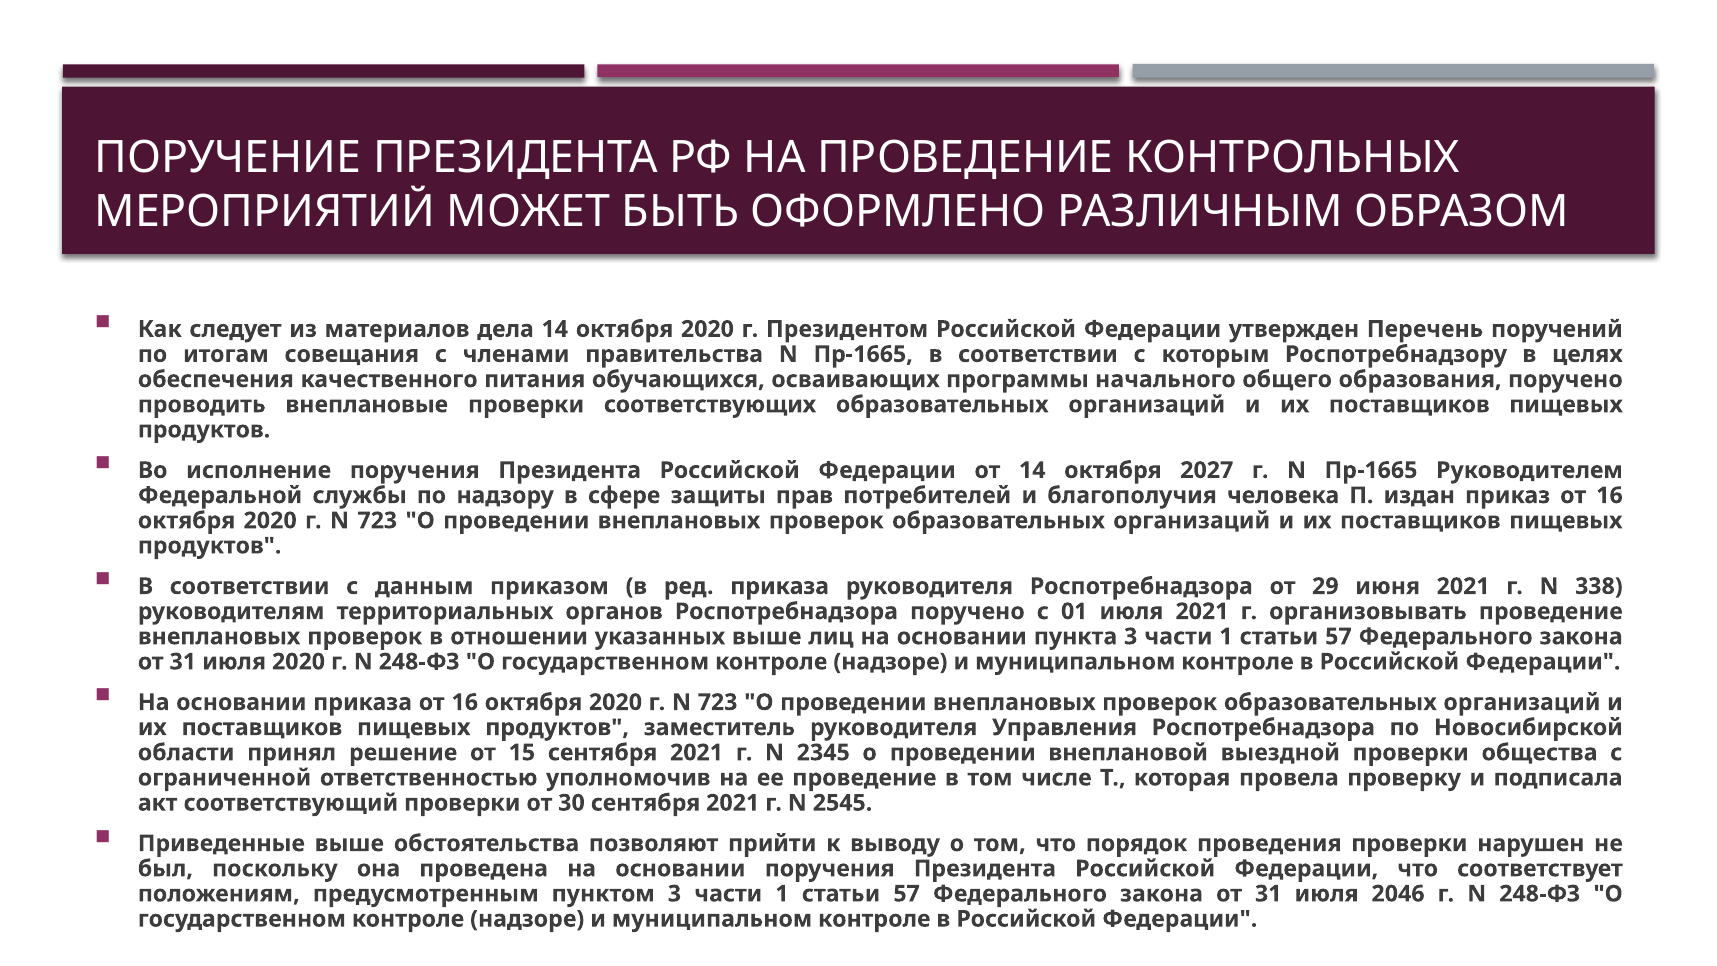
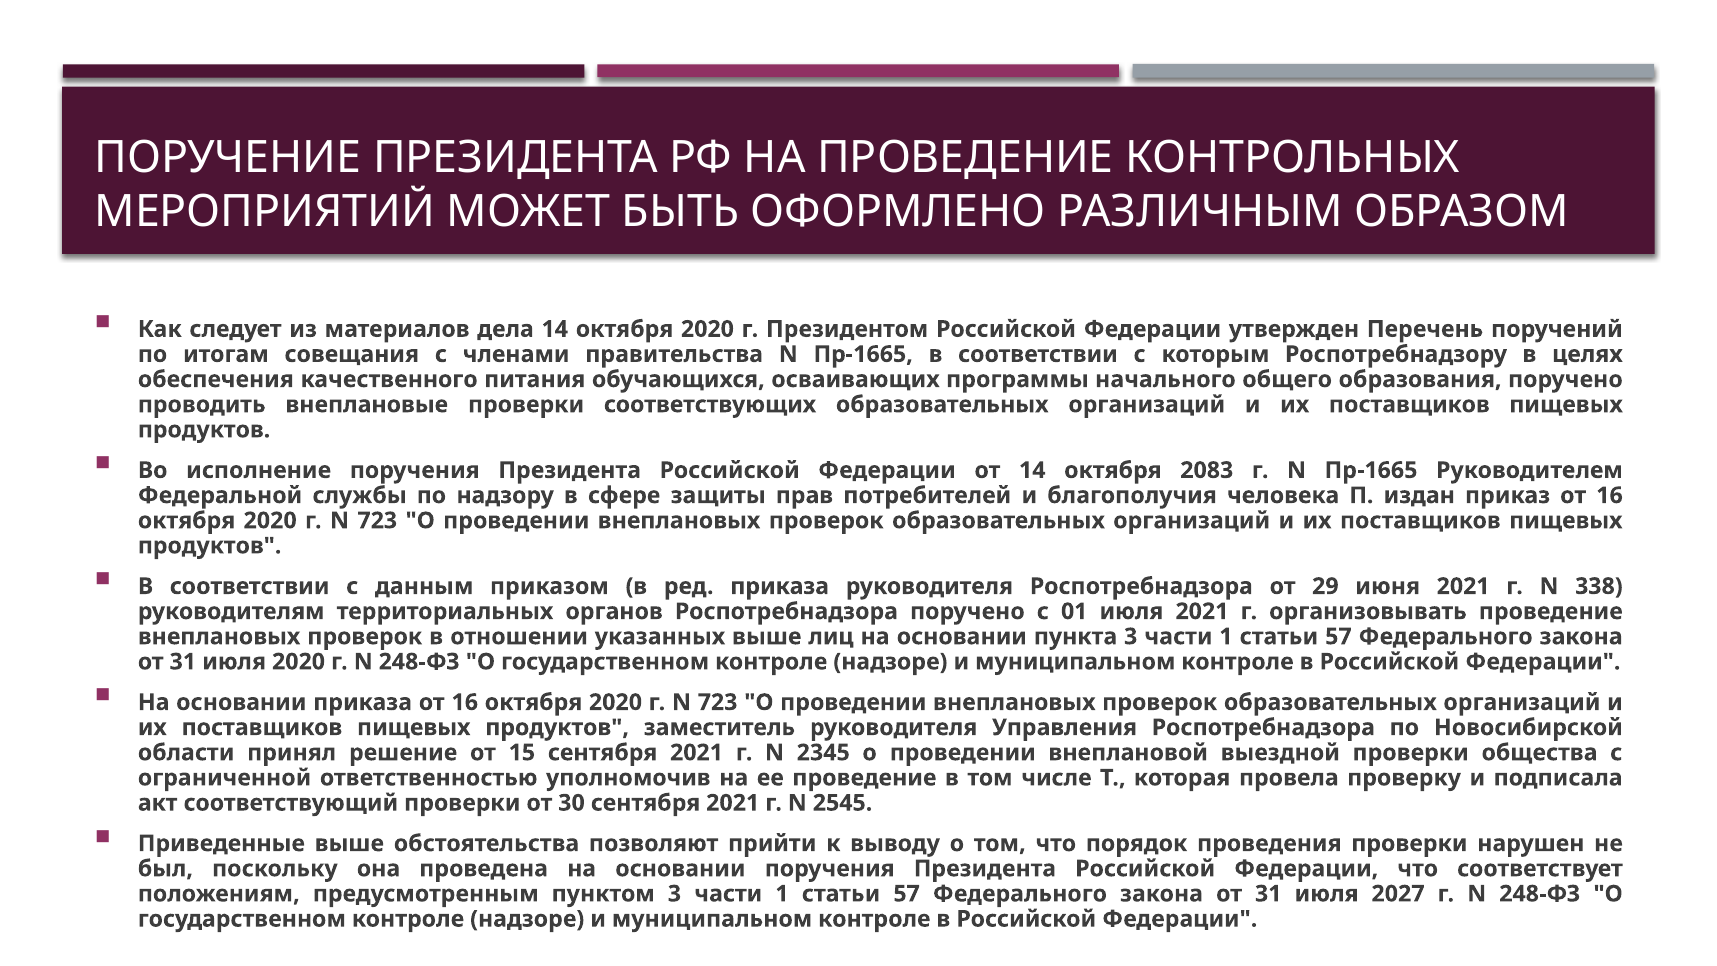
2027: 2027 -> 2083 (1207, 470)
2046: 2046 -> 2027 (1398, 894)
